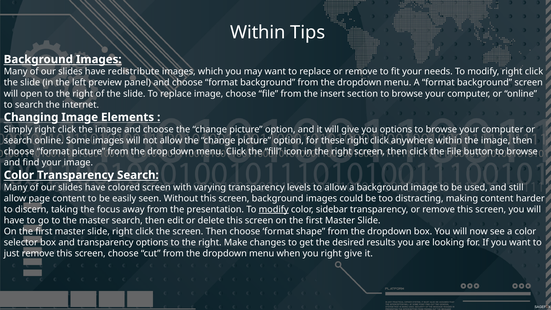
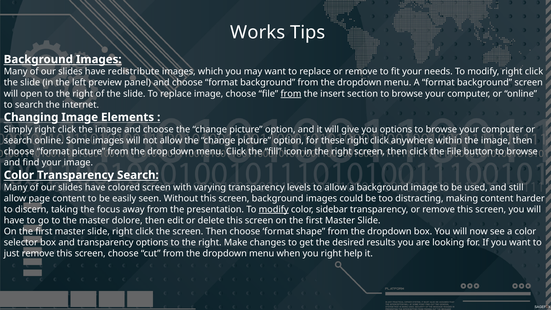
Within: Within -> Works (258, 32)
from underline: none -> present (291, 94)
master search: search -> dolore (127, 220)
right give: give -> help (353, 253)
